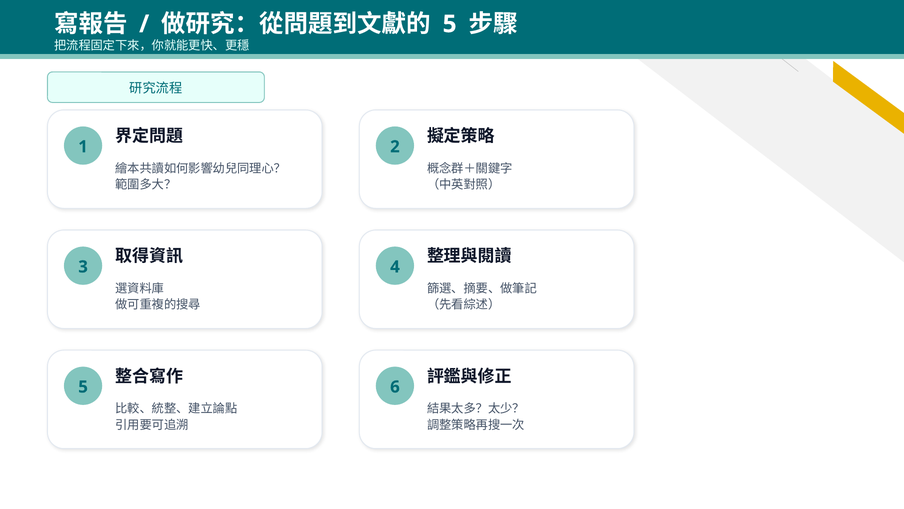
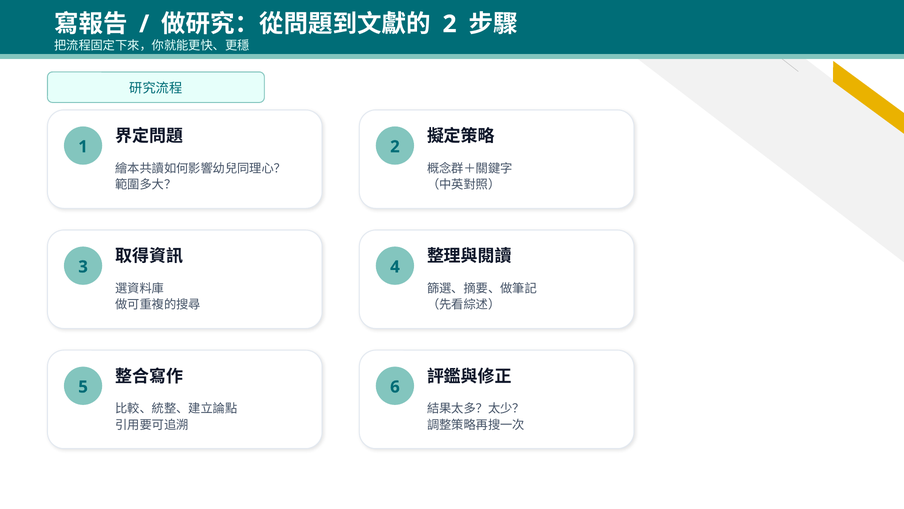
5: 5 -> 2 (450, 24)
